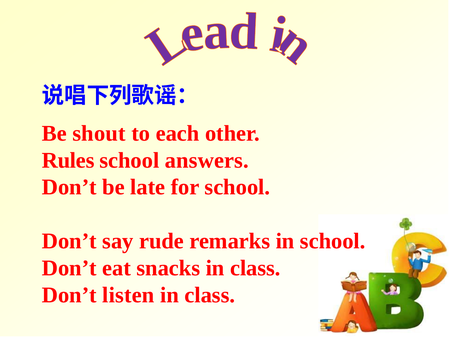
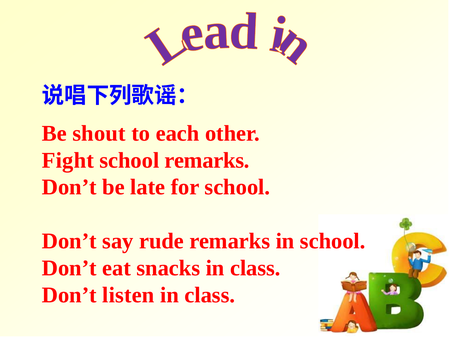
Rules: Rules -> Fight (68, 160)
school answers: answers -> remarks (207, 160)
